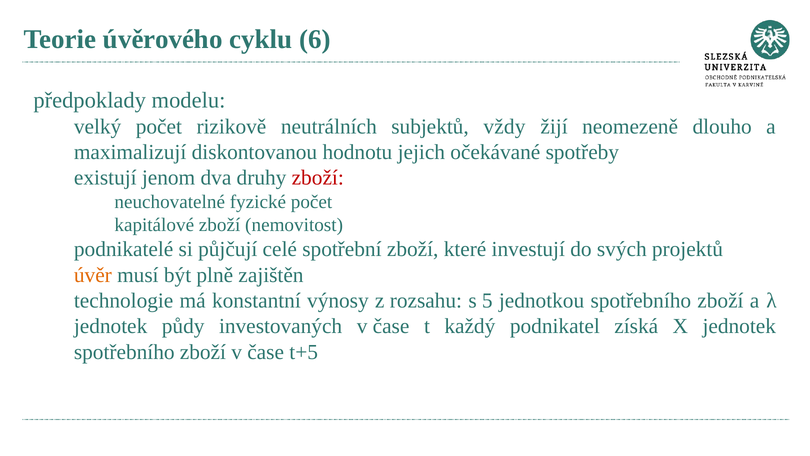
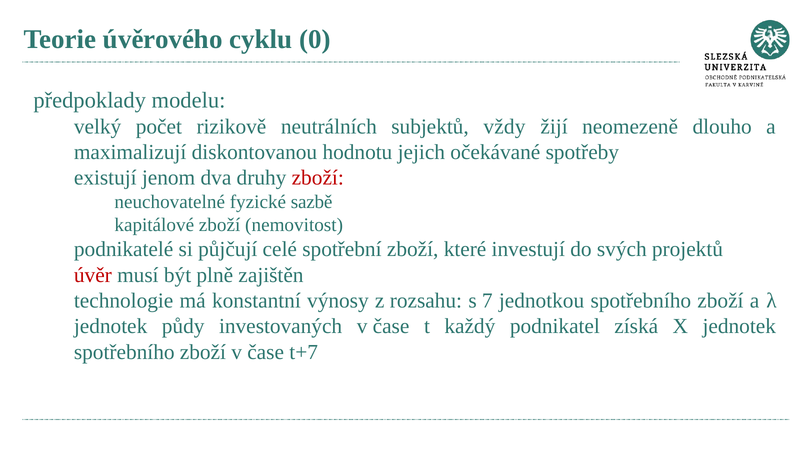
6: 6 -> 0 (315, 39)
fyzické počet: počet -> sazbě (312, 202)
úvěr colour: orange -> red (93, 275)
5: 5 -> 7 (487, 301)
t+5: t+5 -> t+7 (304, 352)
